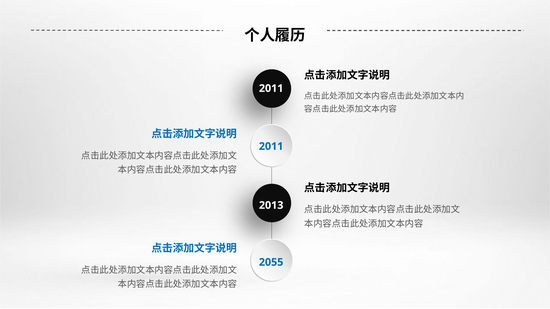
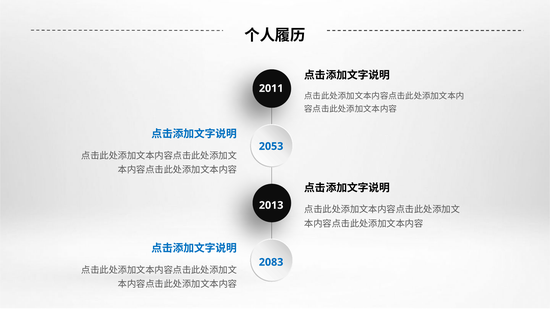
2011: 2011 -> 2053 (271, 147)
2055: 2055 -> 2083 (271, 263)
